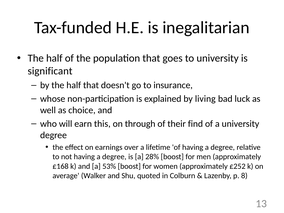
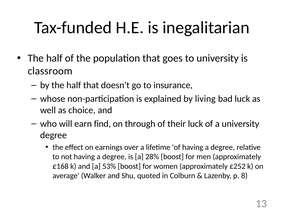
significant: significant -> classroom (50, 71)
this: this -> find (102, 124)
their find: find -> luck (195, 124)
